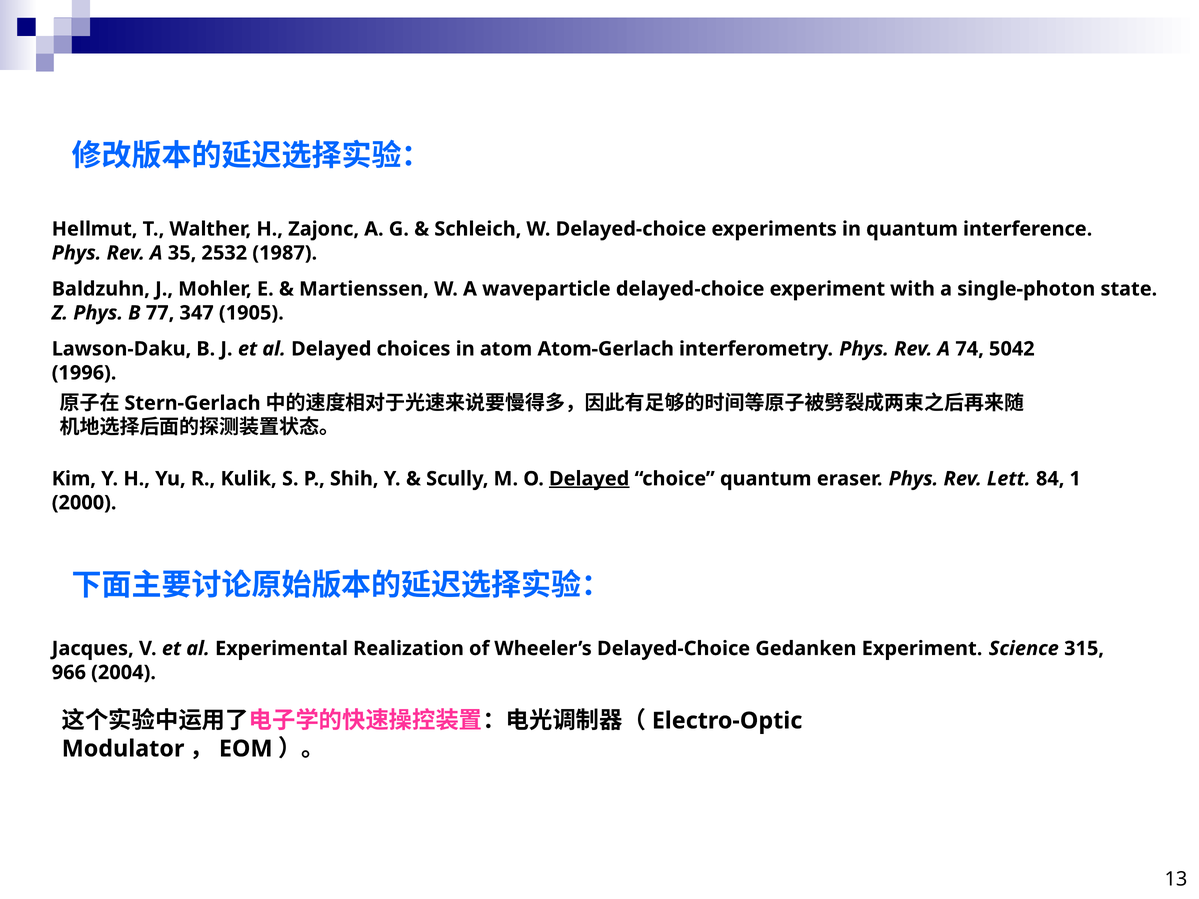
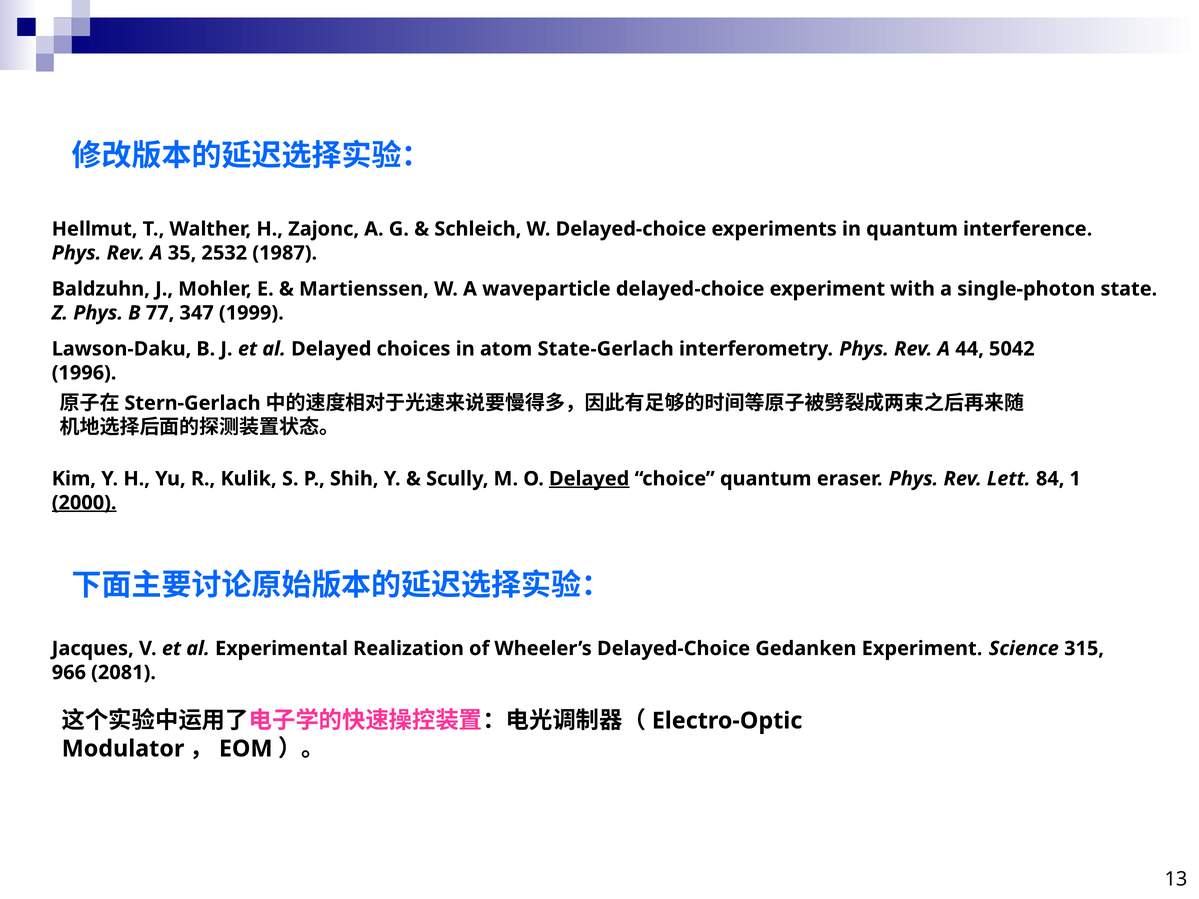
1905: 1905 -> 1999 (251, 313)
Atom-Gerlach: Atom-Gerlach -> State-Gerlach (606, 349)
74: 74 -> 44 (970, 349)
2000 underline: none -> present (84, 503)
2004: 2004 -> 2081 (124, 673)
